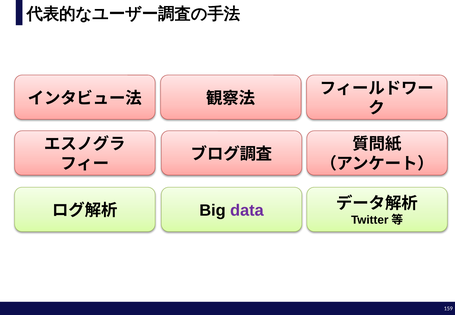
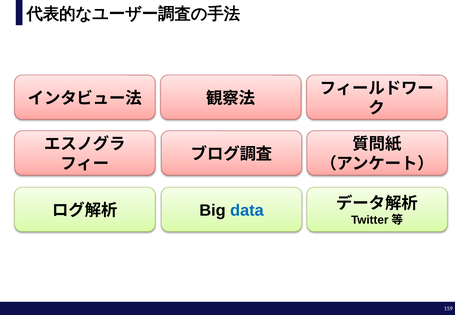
data colour: purple -> blue (247, 211)
